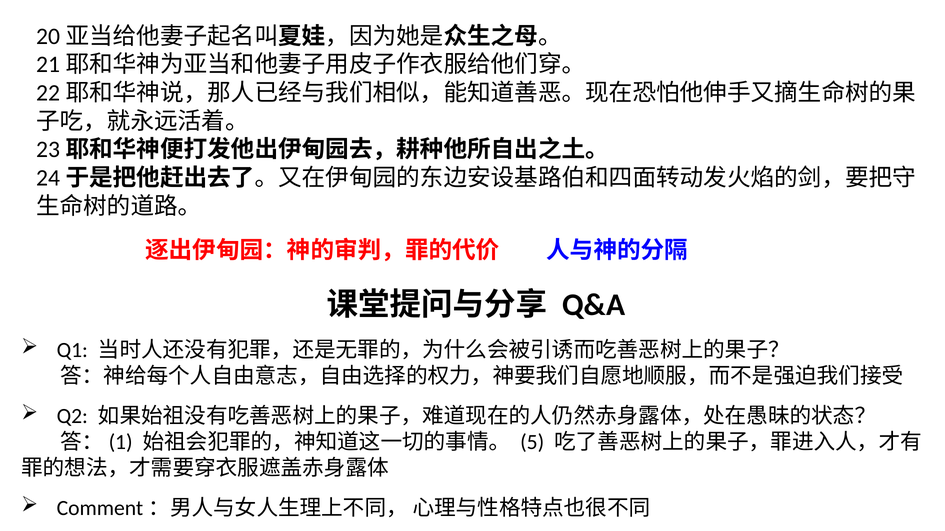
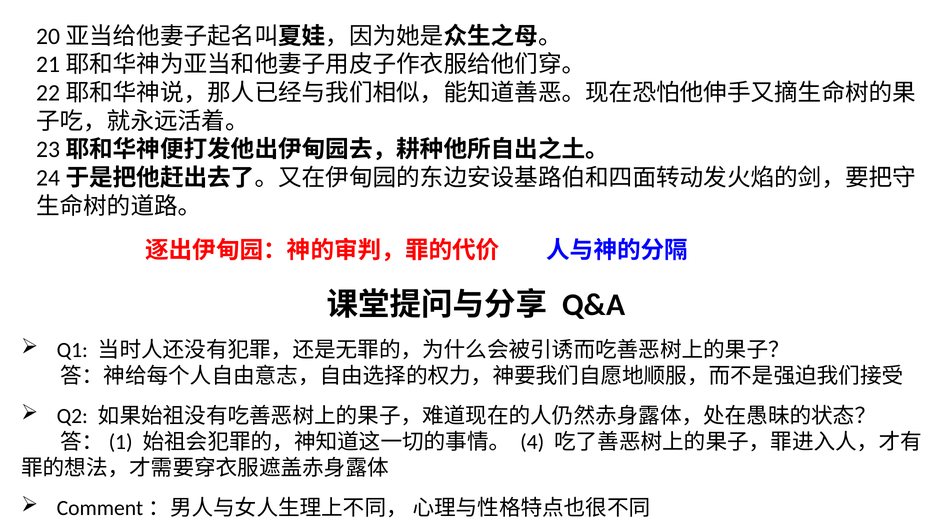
5: 5 -> 4 (532, 443)
